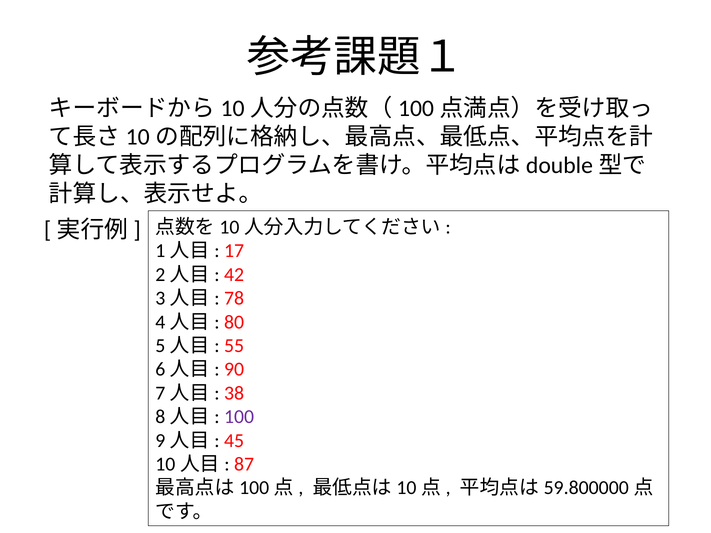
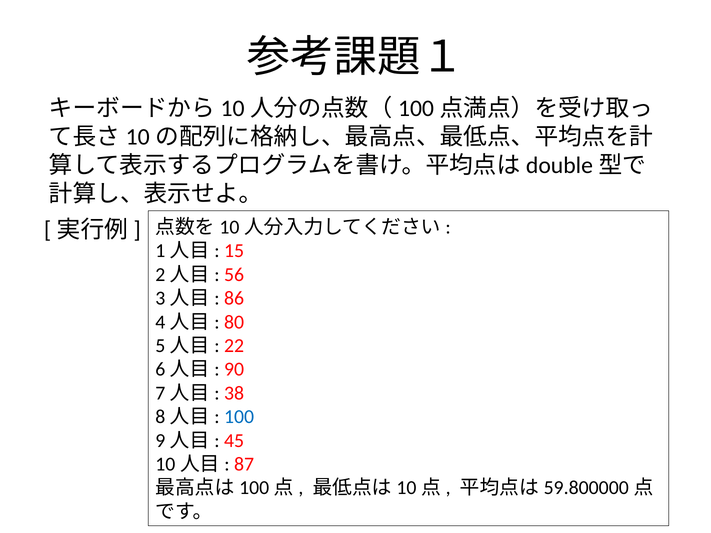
17: 17 -> 15 (234, 251)
42: 42 -> 56 (234, 275)
78: 78 -> 86 (234, 299)
55: 55 -> 22 (234, 346)
100 colour: purple -> blue (239, 417)
